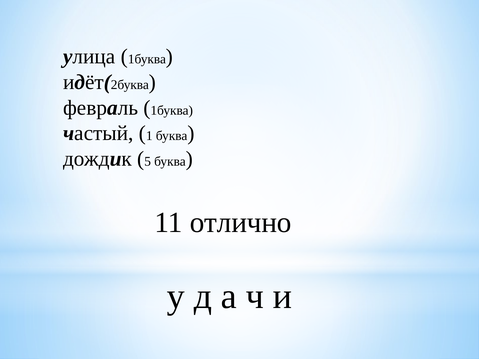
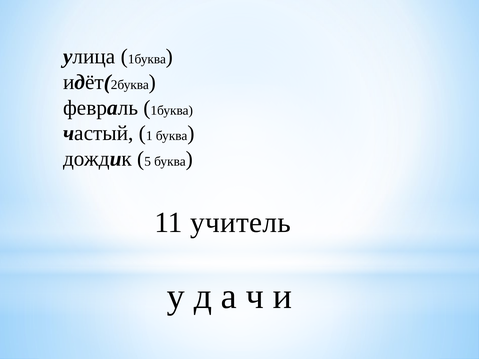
отлично: отлично -> учитель (240, 223)
